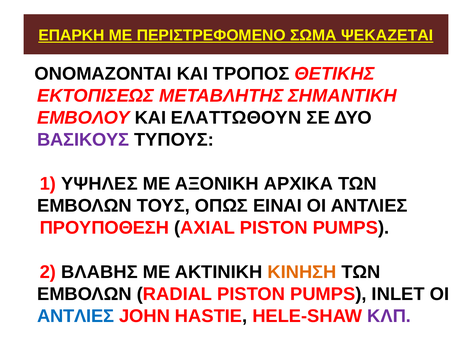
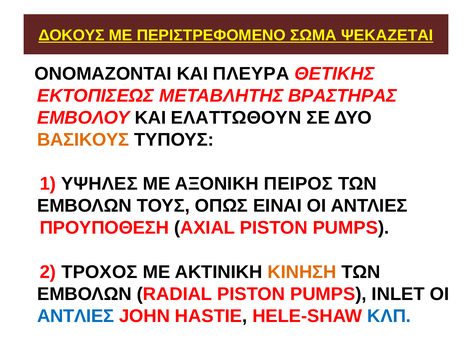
ΕΠΑΡΚΗ: ΕΠΑΡΚΗ -> ΔΟΚΟΥΣ (72, 35)
ΤΡΟΠΟΣ: ΤΡΟΠΟΣ -> ΠΛΕΥΡΑ (251, 74)
ΣΗΜΑΝΤΙΚΗ: ΣΗΜΑΝΤΙΚΗ -> ΒΡΑΣΤΗΡΑΣ (343, 96)
ΒΑΣΙΚΟΥΣ colour: purple -> orange (83, 140)
ΑΡΧΙΚΑ: ΑΡΧΙΚΑ -> ΠΕΙΡΟΣ (298, 184)
ΒΛΑΒΗΣ: ΒΛΑΒΗΣ -> ΤΡΟΧΟΣ (99, 272)
ΚΛΠ colour: purple -> blue (389, 316)
